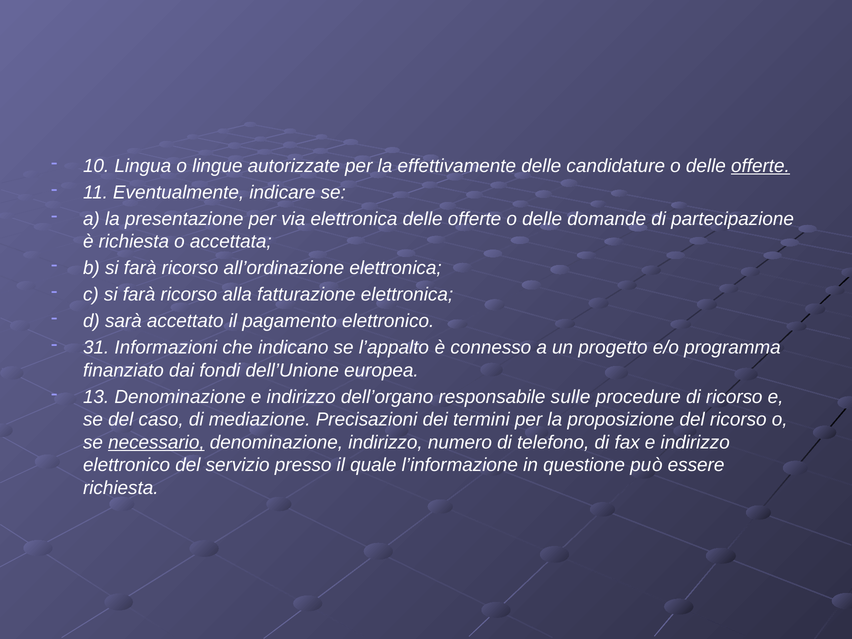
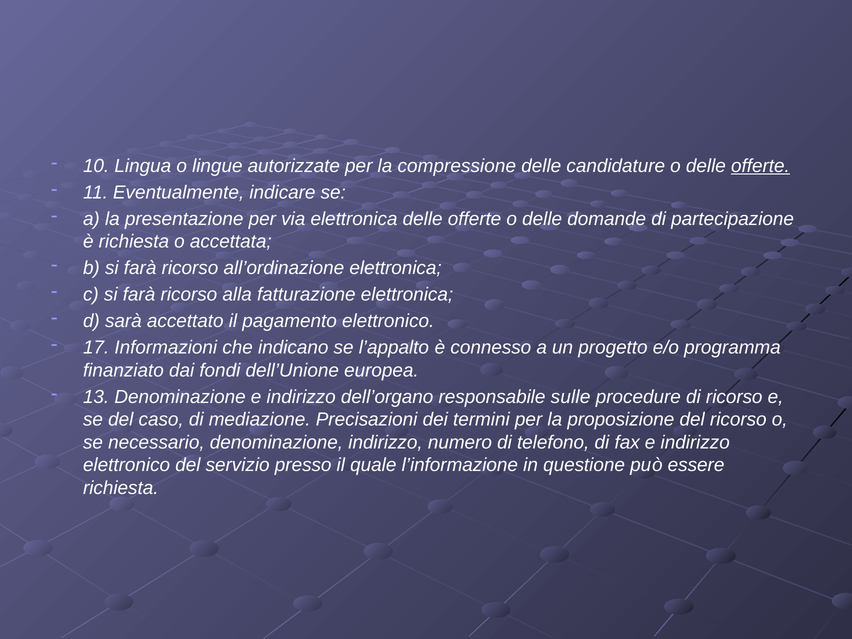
effettivamente: effettivamente -> compressione (457, 166)
31: 31 -> 17 (96, 348)
necessario underline: present -> none (156, 442)
